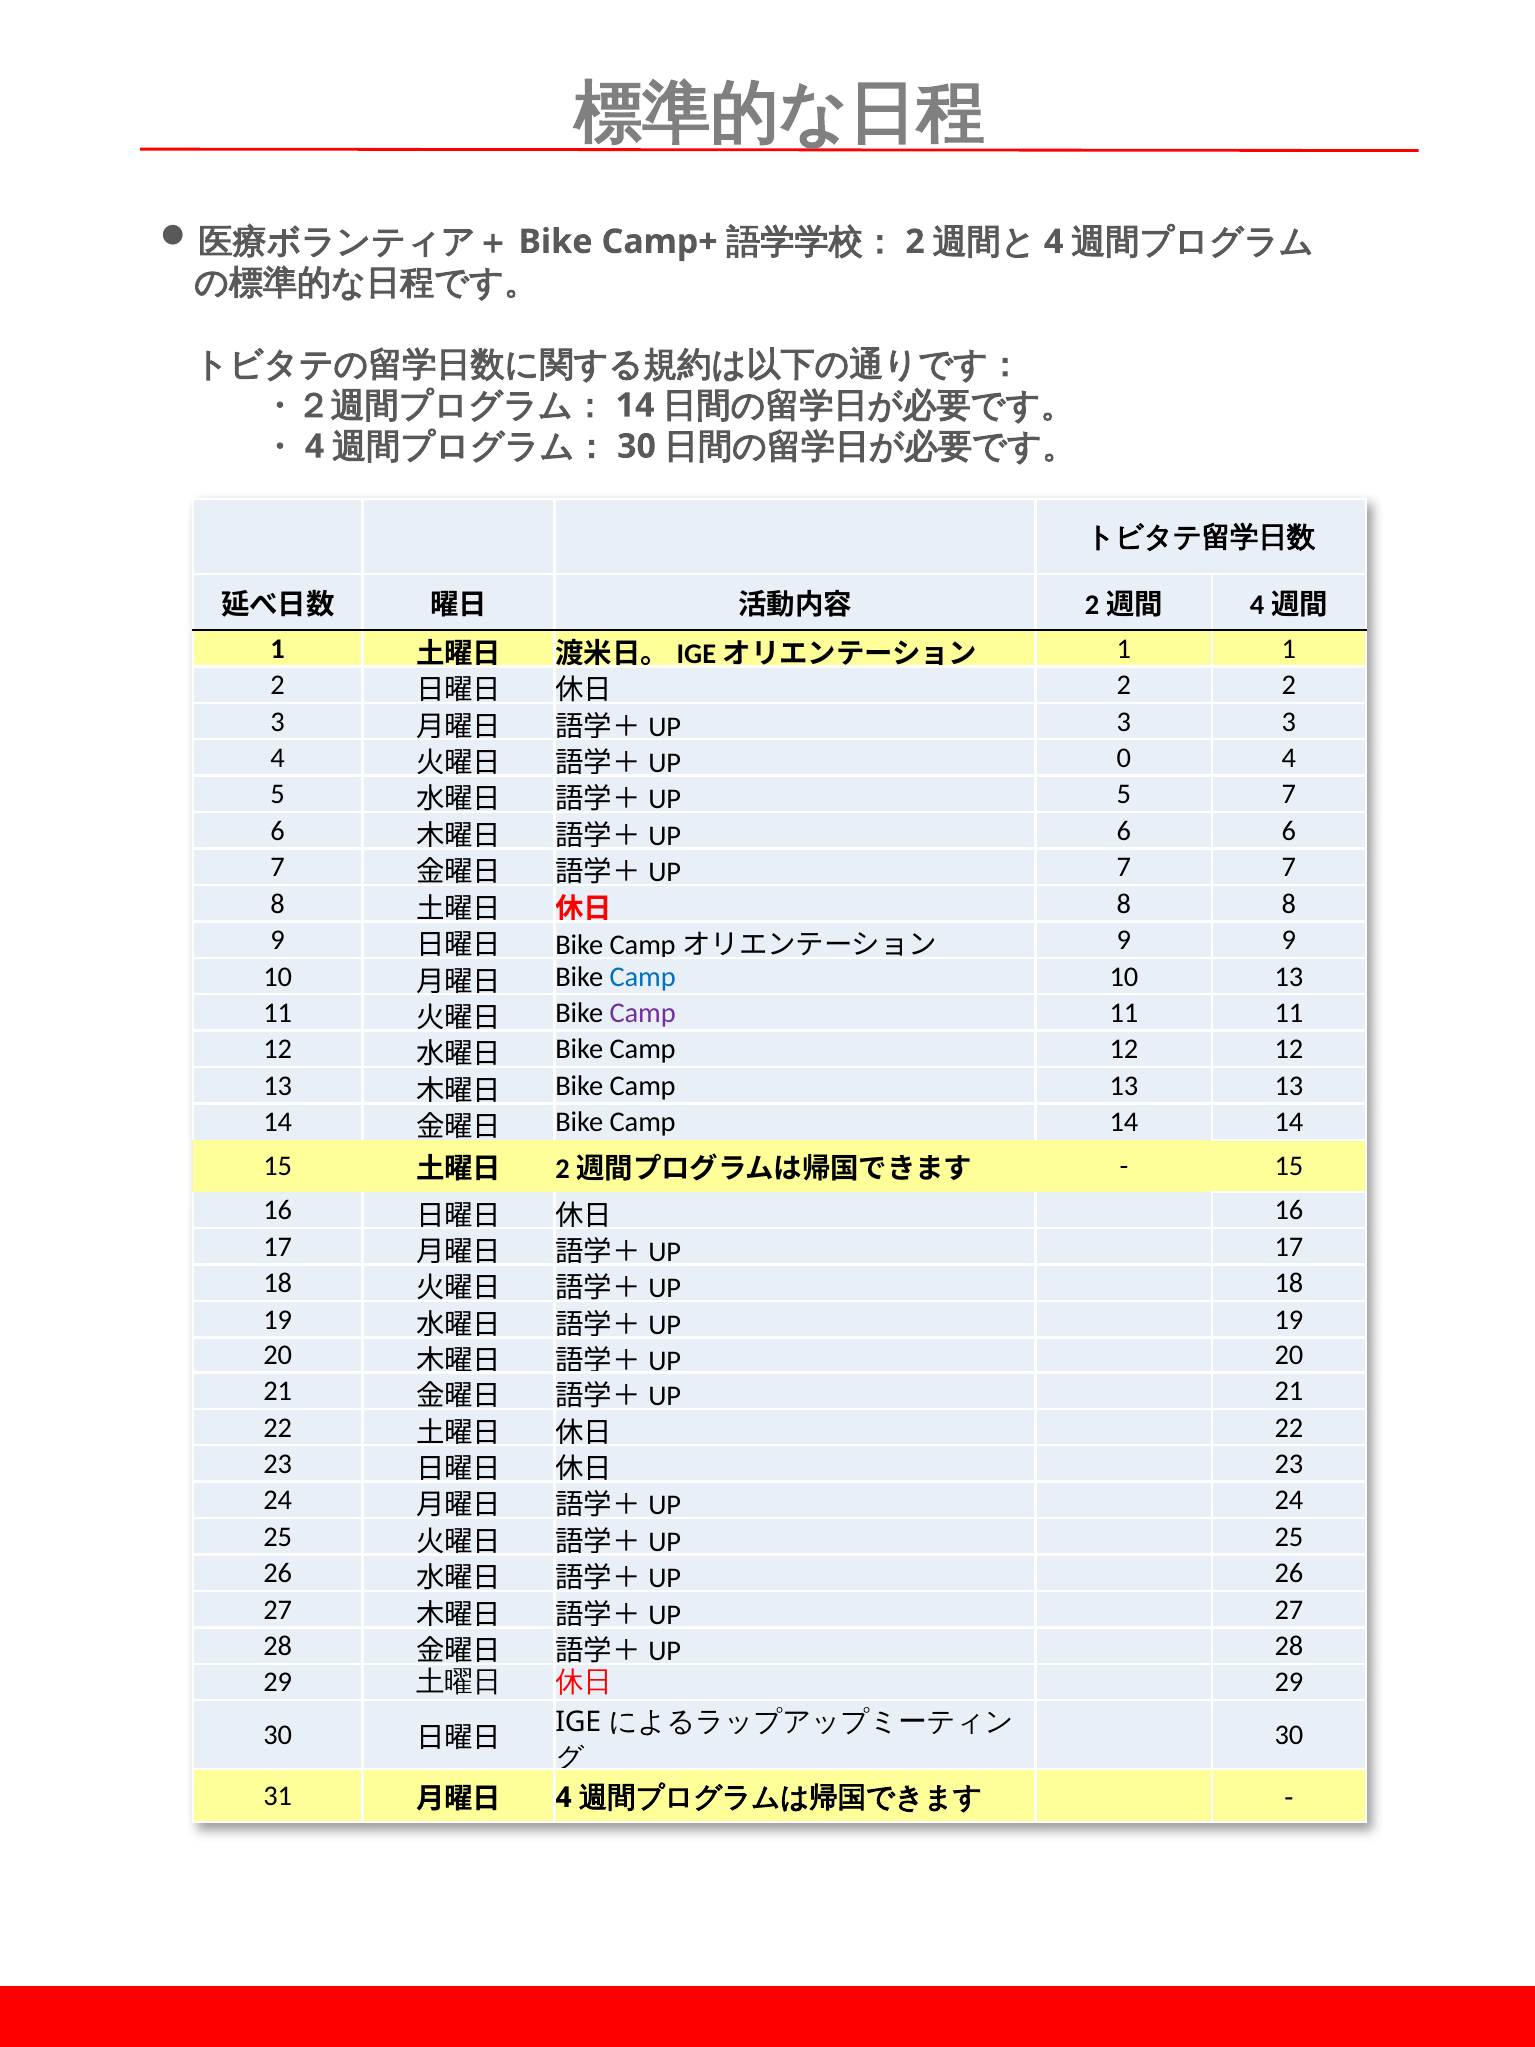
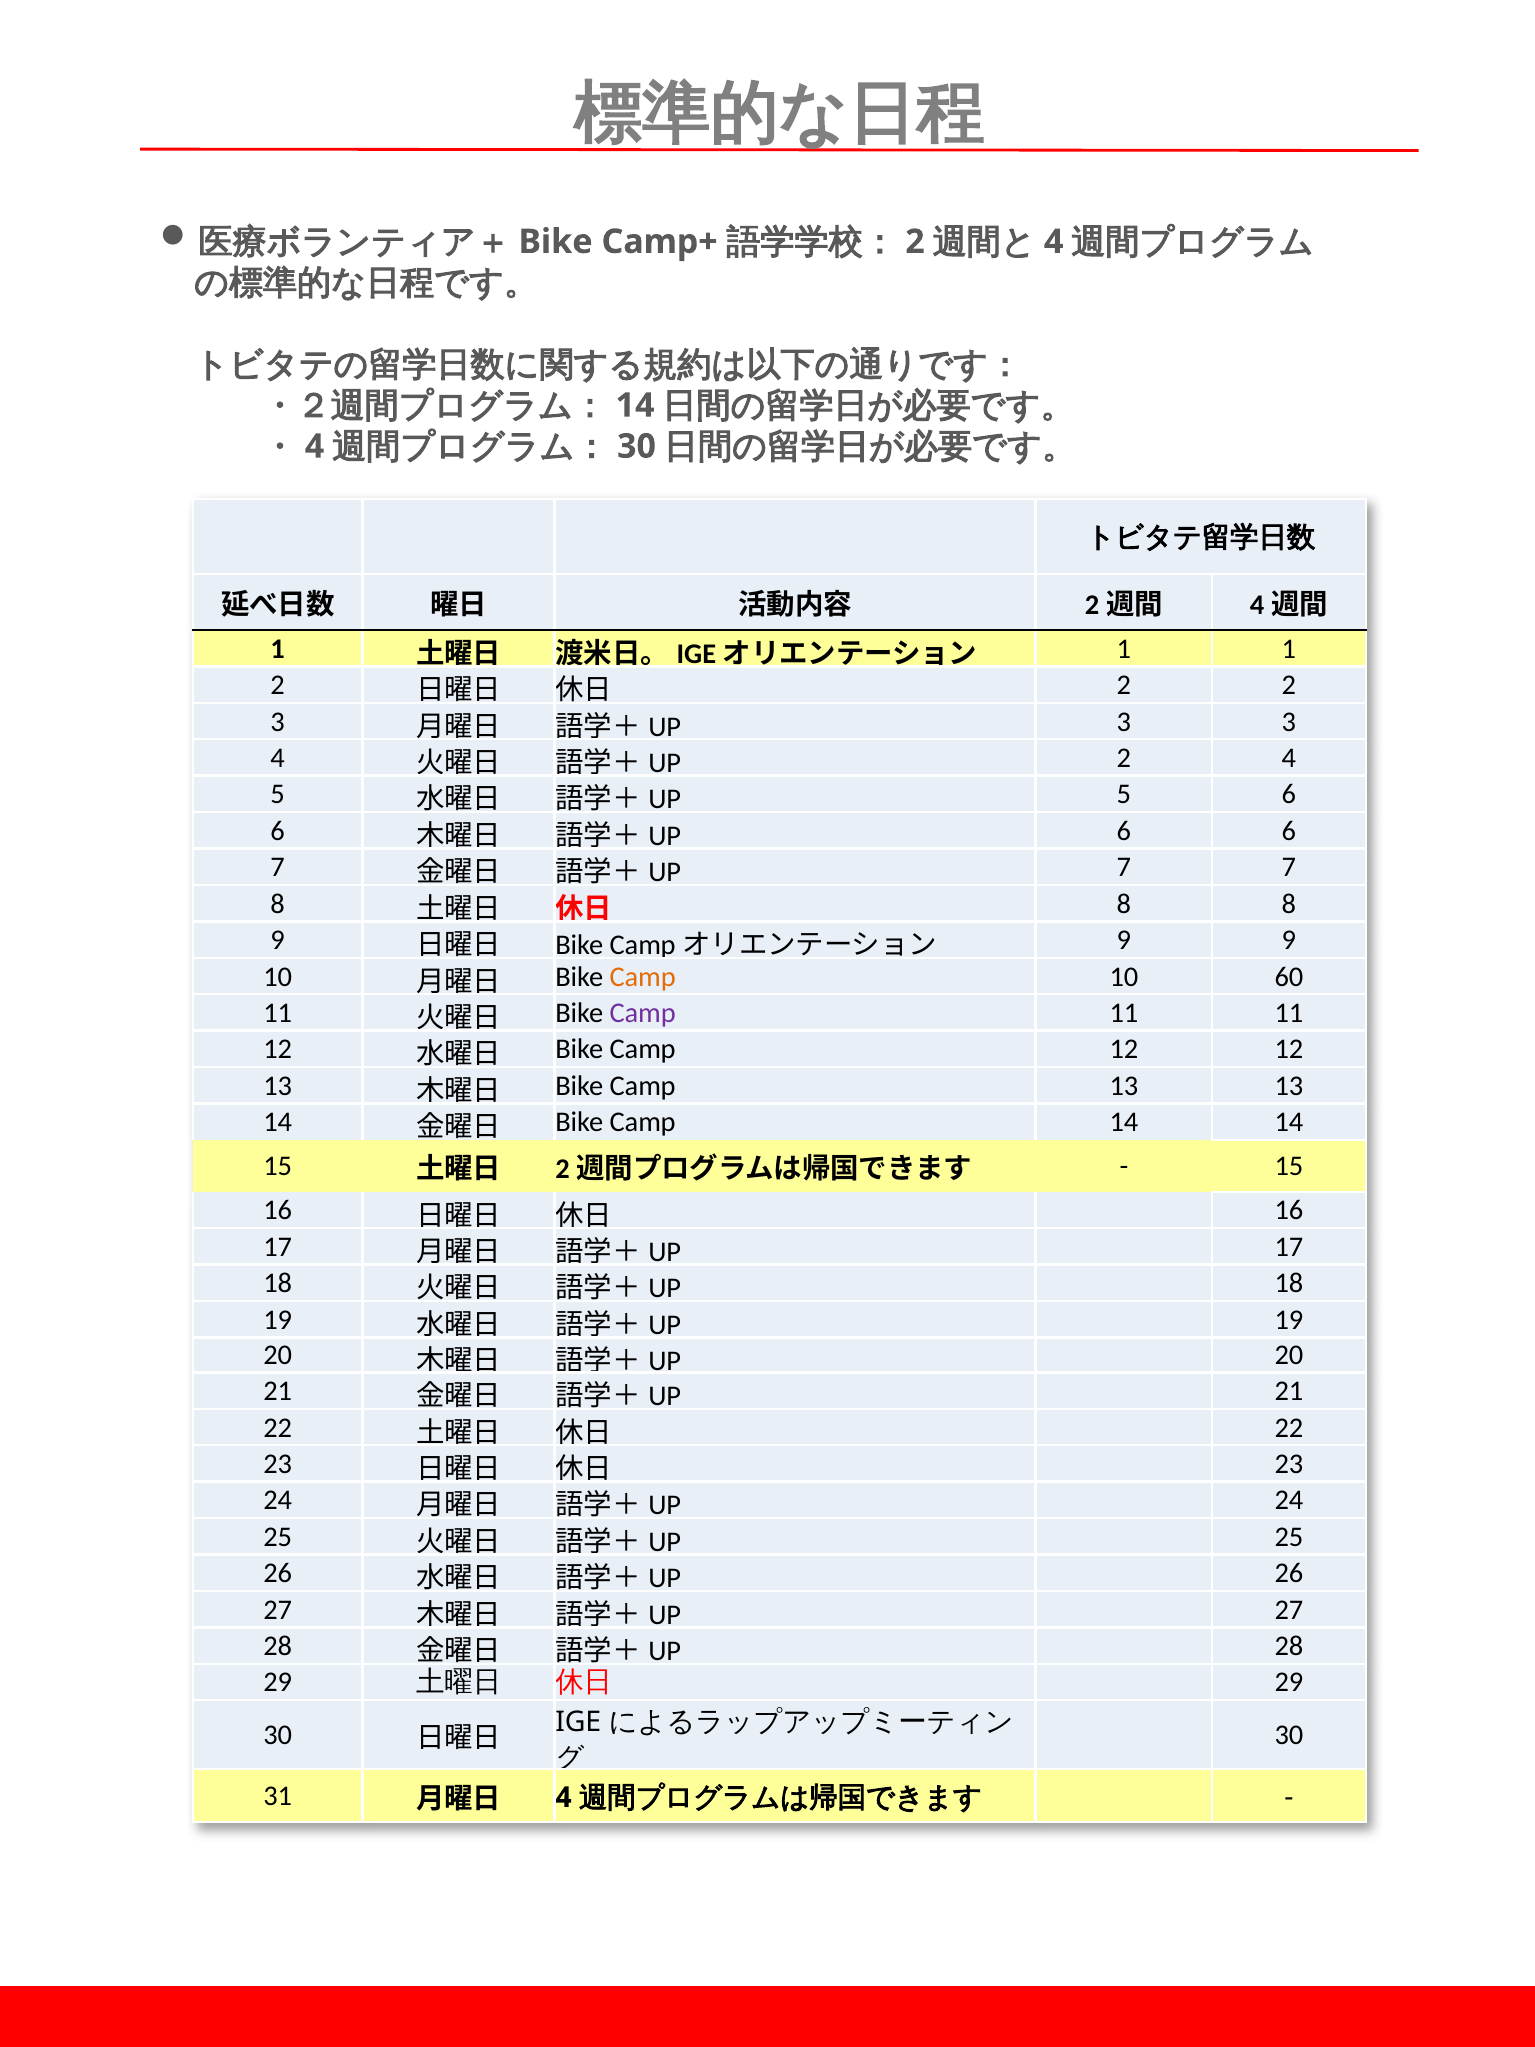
0: 0 -> 2 (1124, 758)
5 7: 7 -> 6 (1289, 794)
Camp colour: blue -> orange (643, 976)
10 13: 13 -> 60 (1289, 976)
